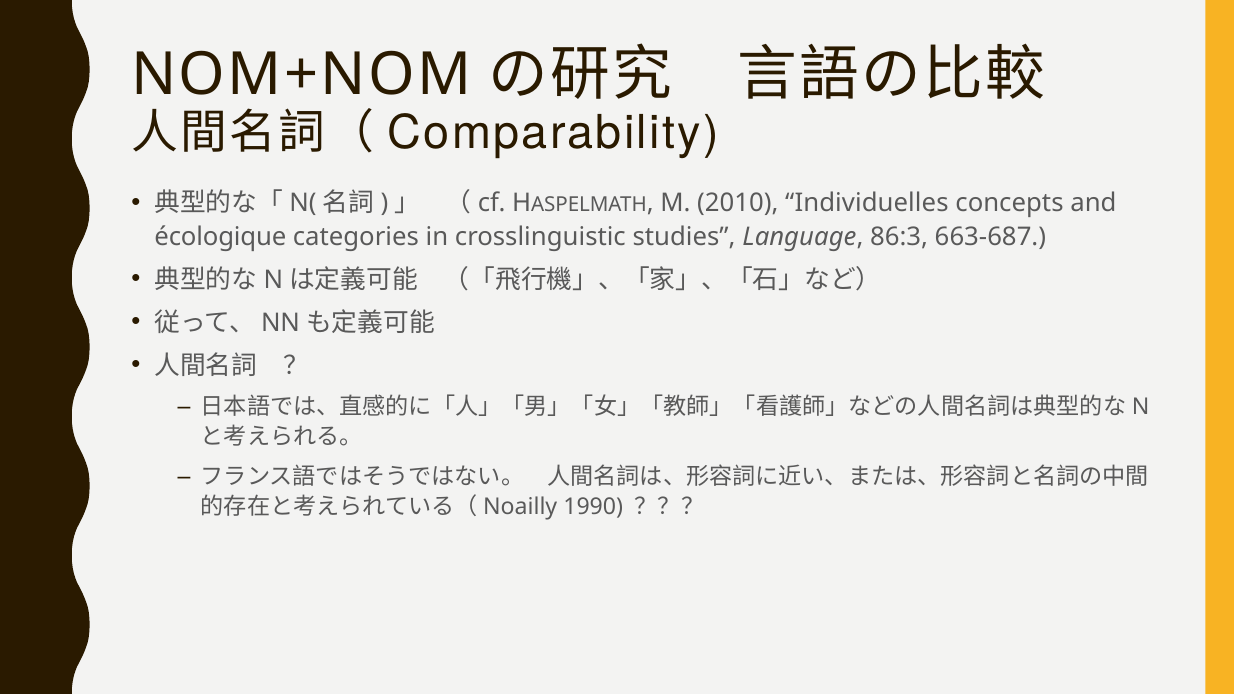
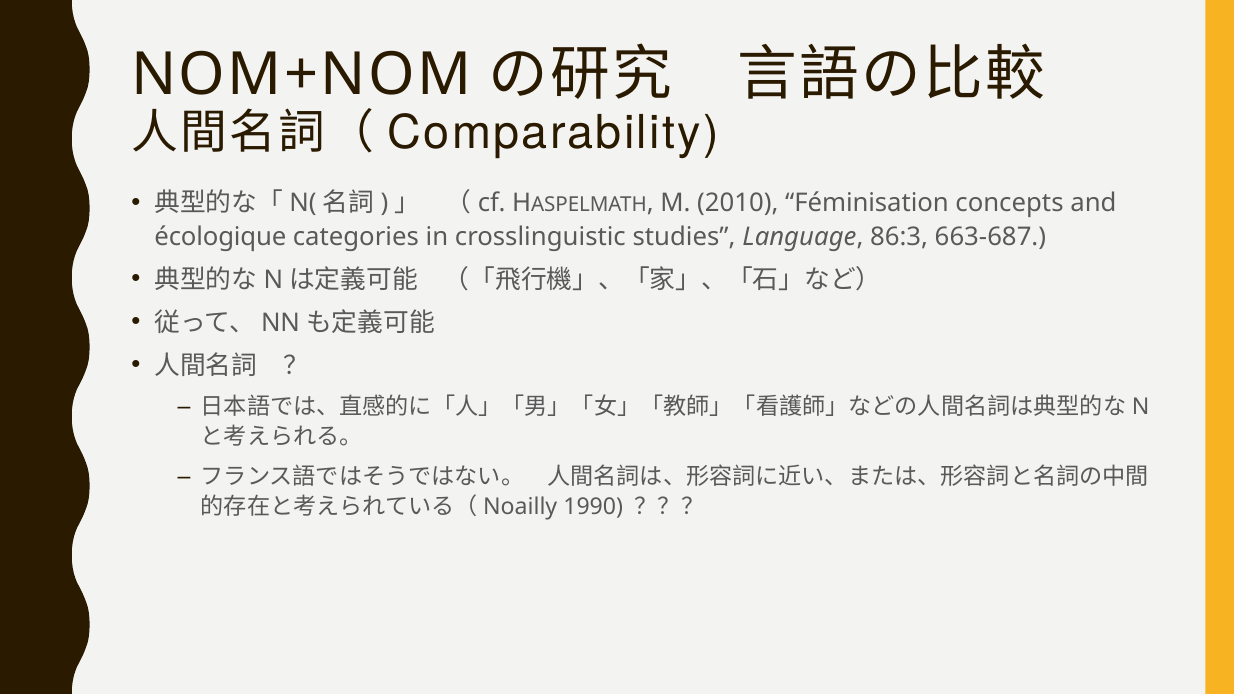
Individuelles: Individuelles -> Féminisation (867, 203)
